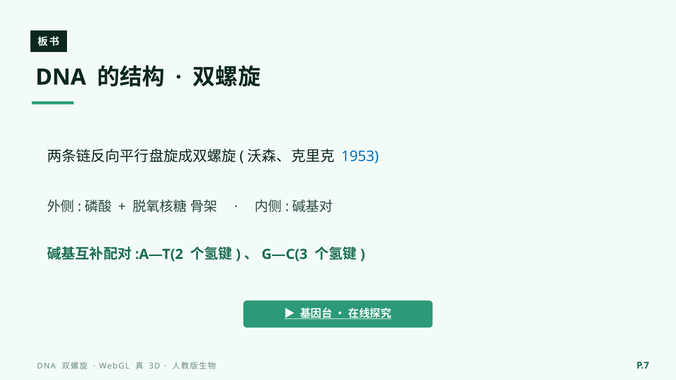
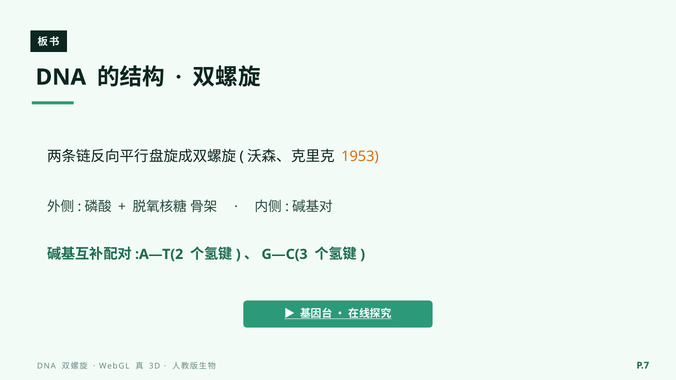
1953 colour: blue -> orange (360, 156)
